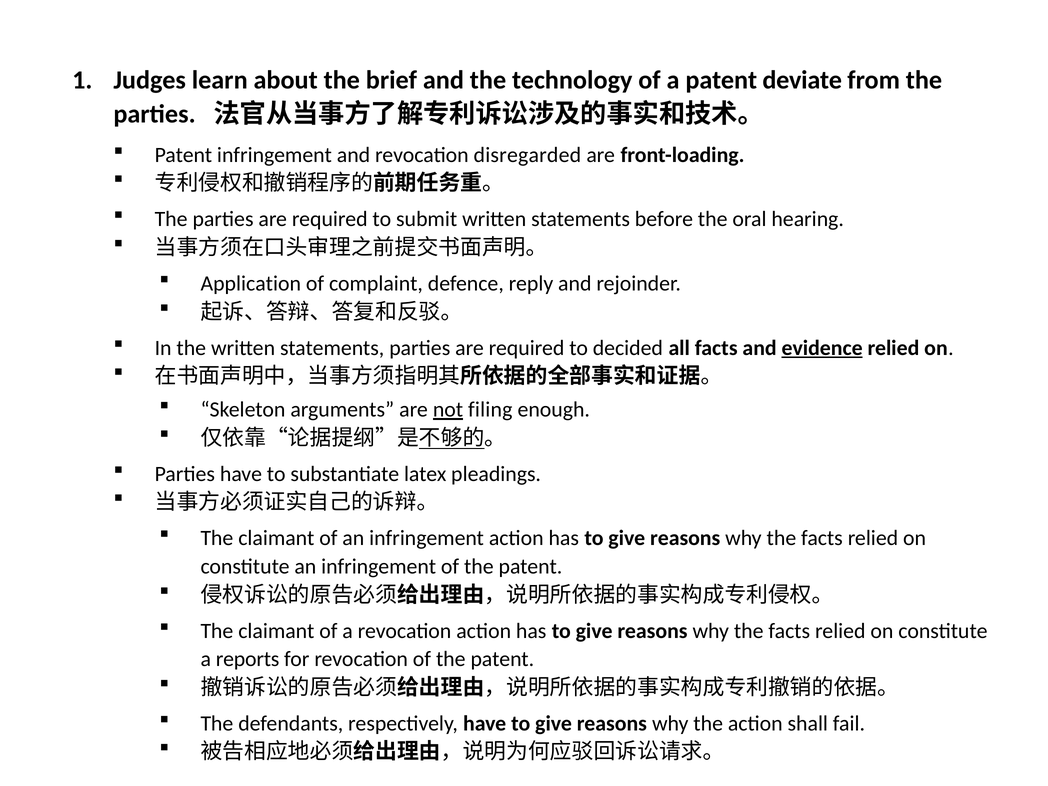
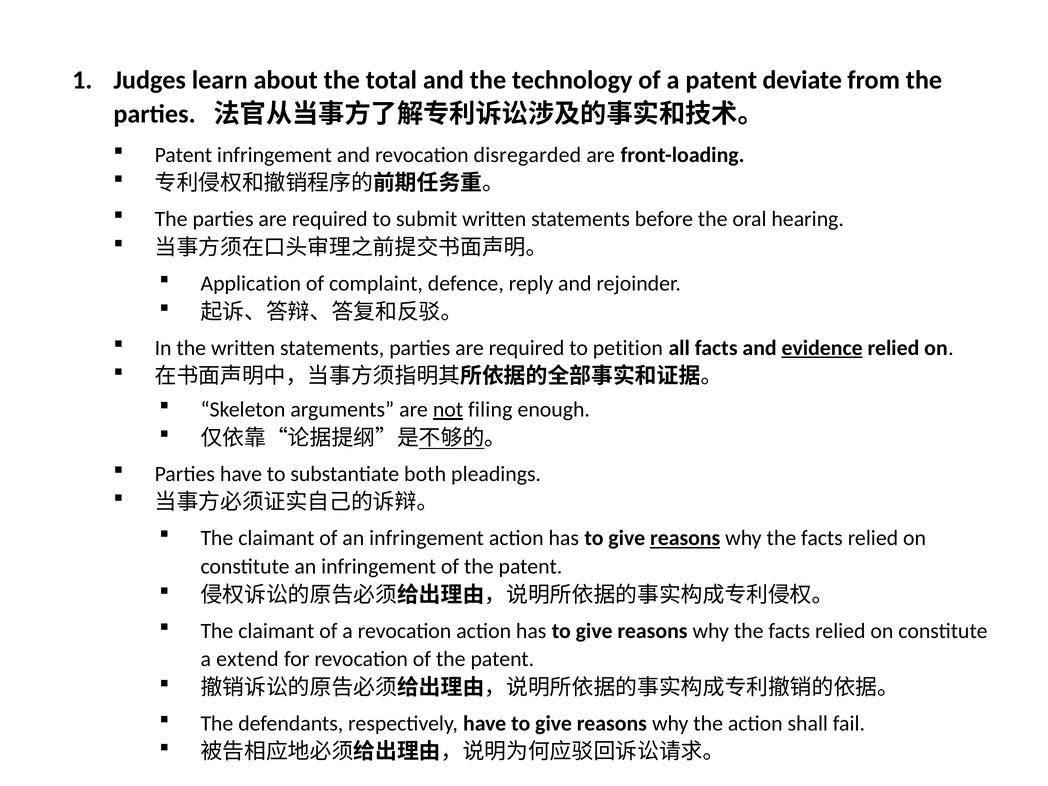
brief: brief -> total (391, 80)
decided: decided -> petition (628, 348)
latex: latex -> both (425, 474)
reasons underline: none -> present (685, 538)
reports: reports -> extend (247, 659)
